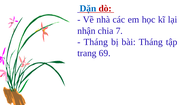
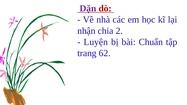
Dặn colour: blue -> purple (88, 8)
7: 7 -> 2 (119, 31)
Tháng: Tháng -> Luyện (96, 42)
bài Tháng: Tháng -> Chuẩn (151, 42)
69: 69 -> 62 (105, 53)
